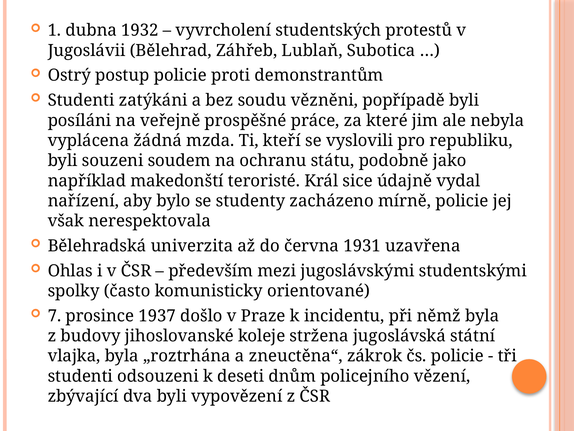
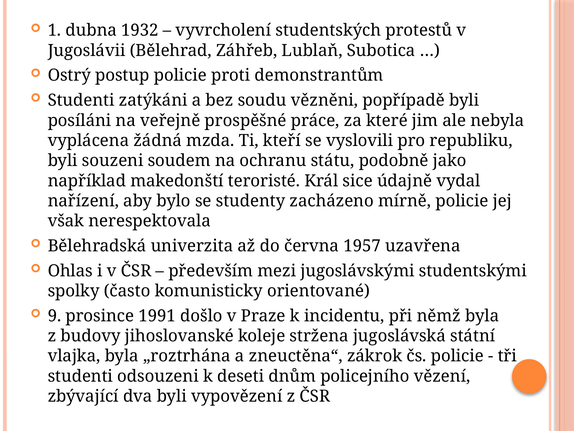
1931: 1931 -> 1957 (362, 246)
7: 7 -> 9 (54, 316)
1937: 1937 -> 1991 (157, 316)
